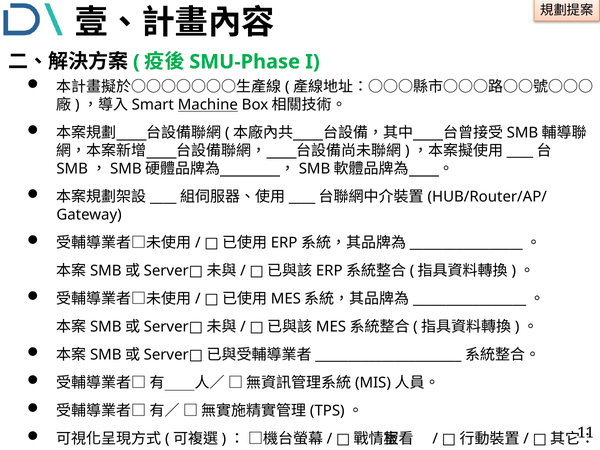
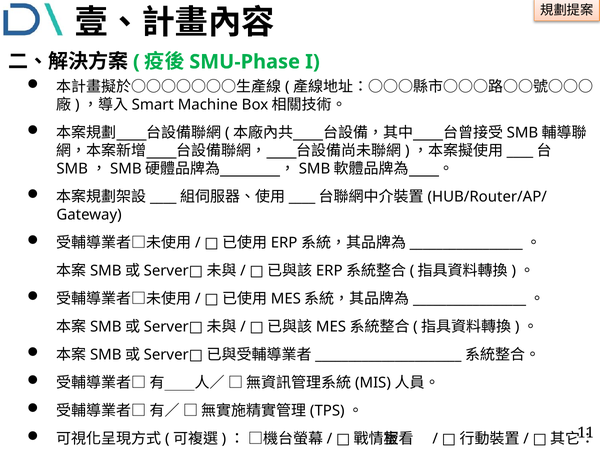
Machine underline: present -> none (208, 105)
